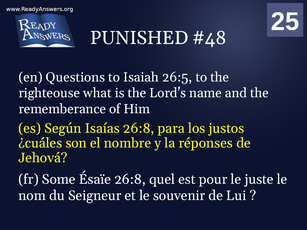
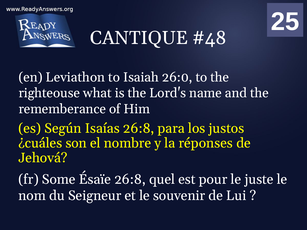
PUNISHED: PUNISHED -> CANTIQUE (139, 38)
Questions: Questions -> Leviathon (75, 77)
26:5: 26:5 -> 26:0 (177, 77)
